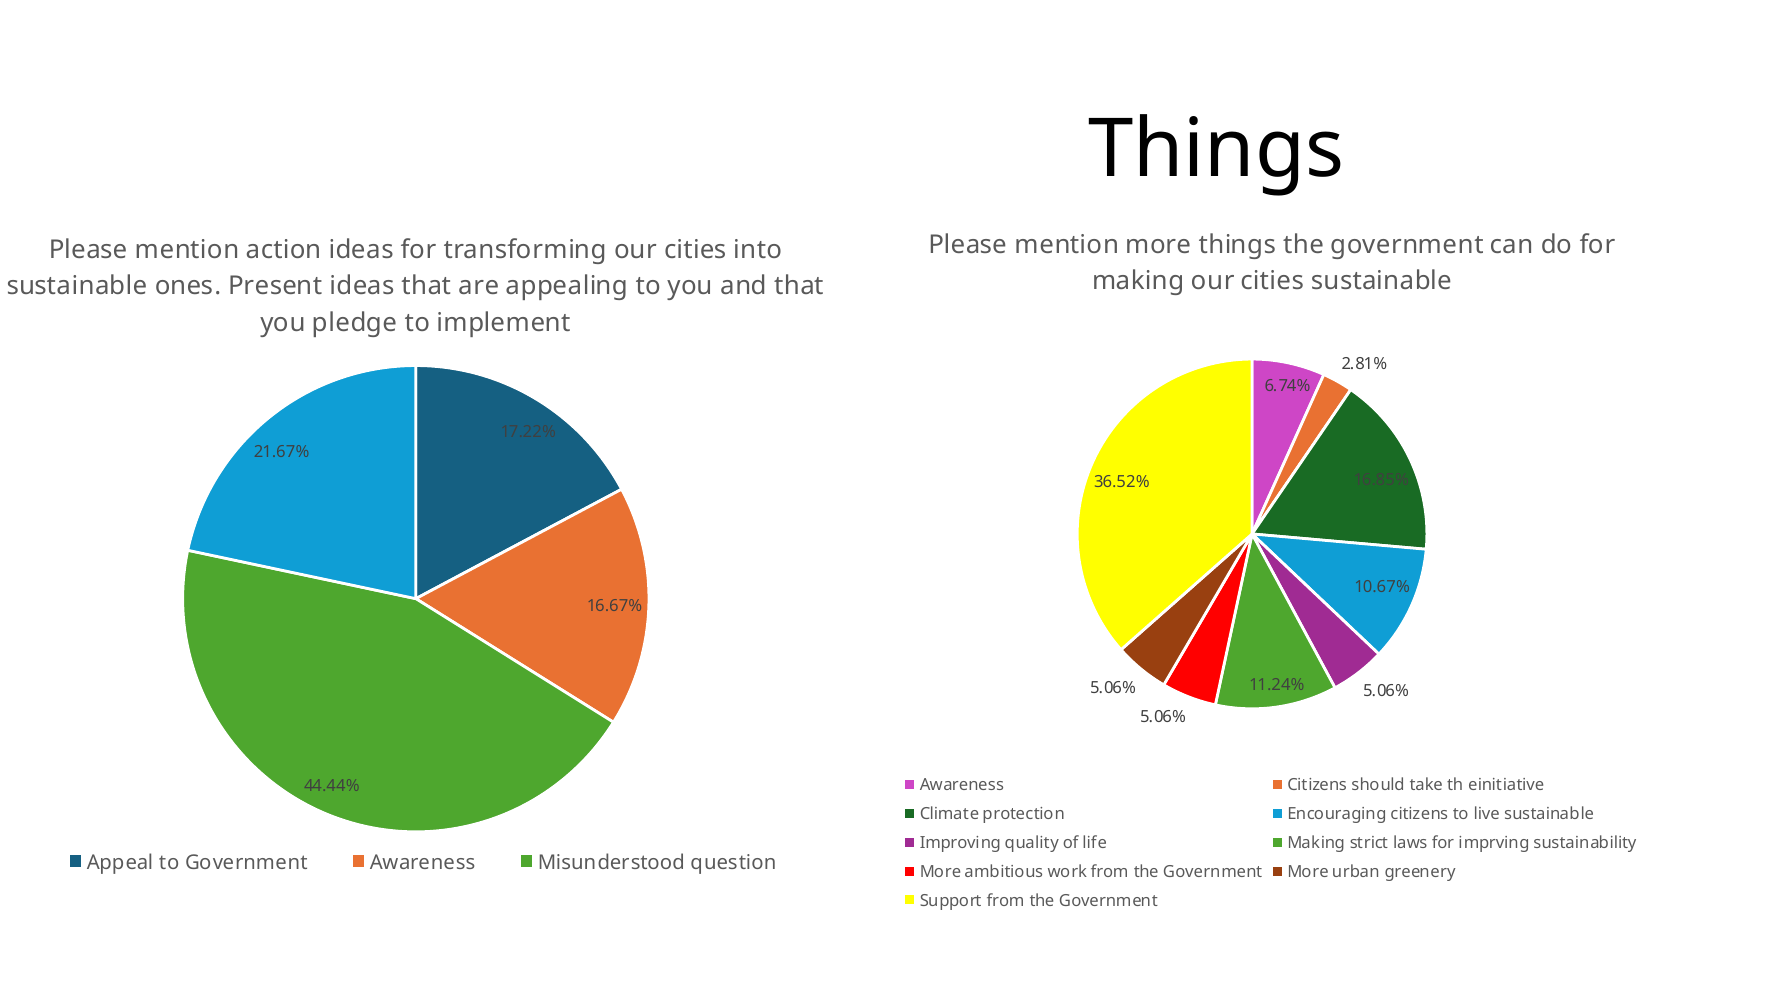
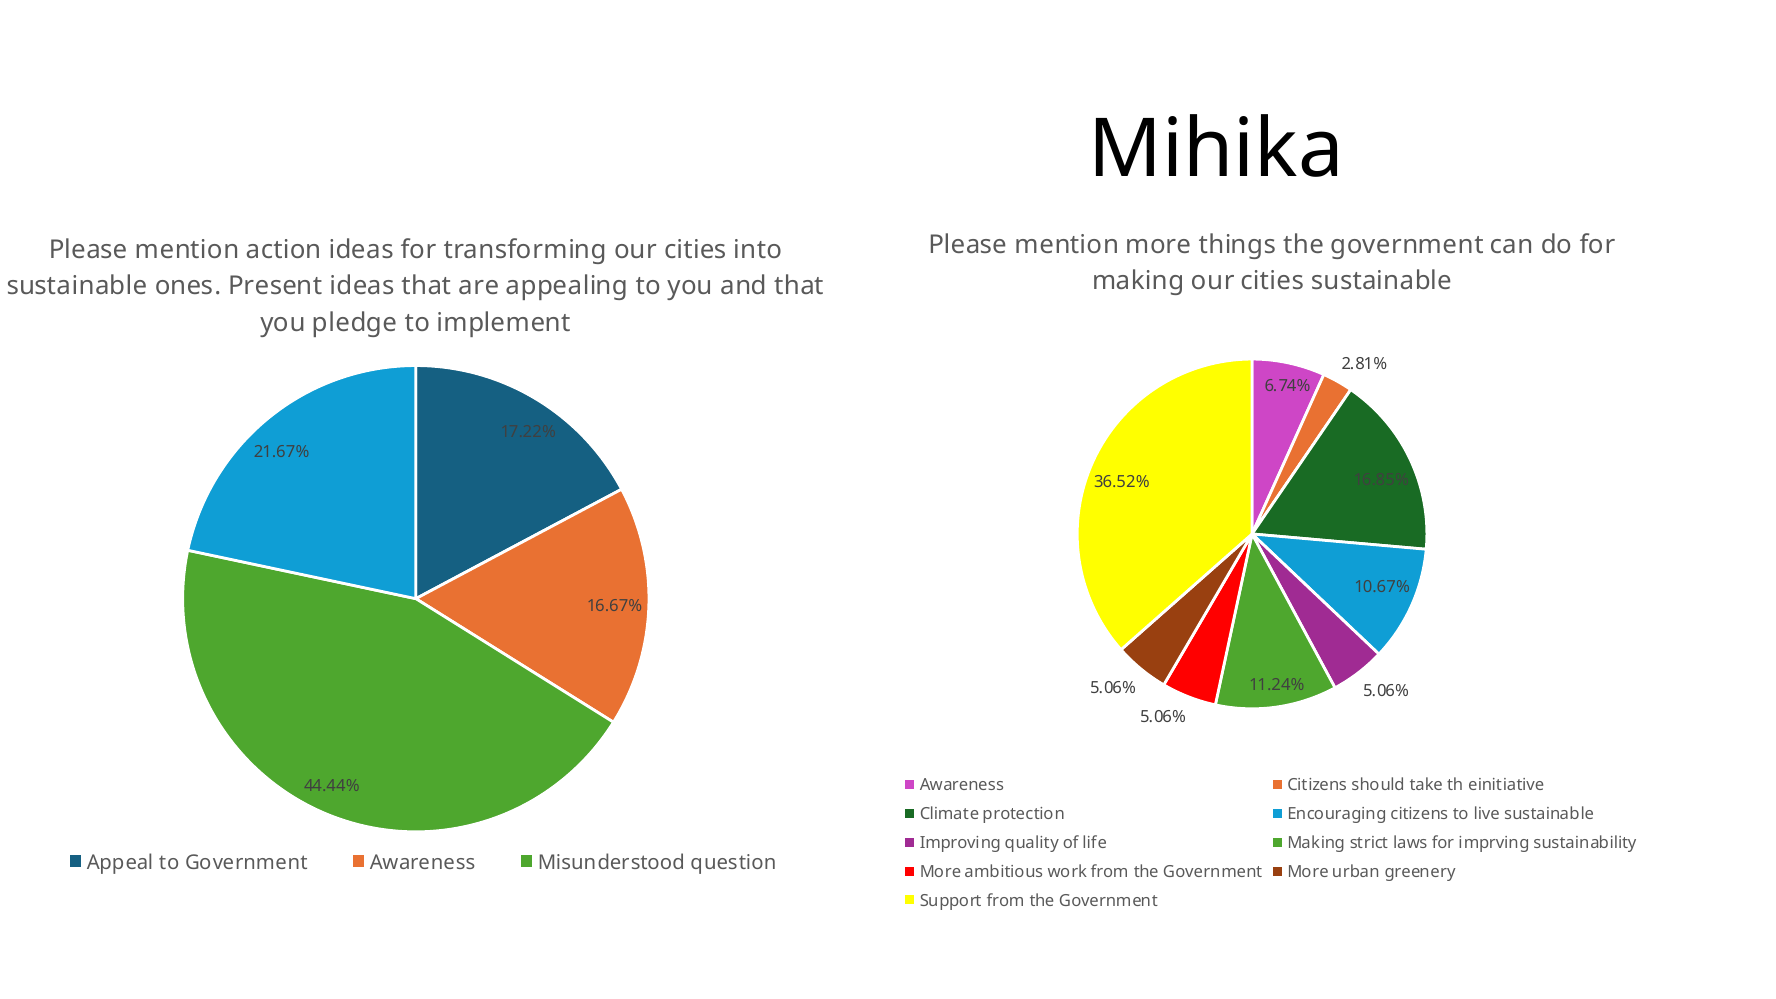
Things: Things -> Mihika (1216, 149)
